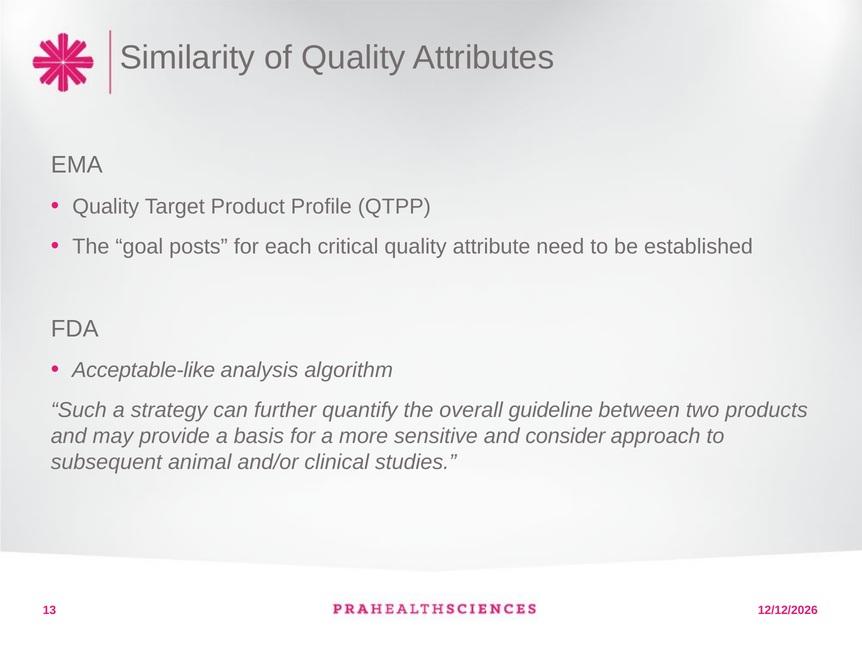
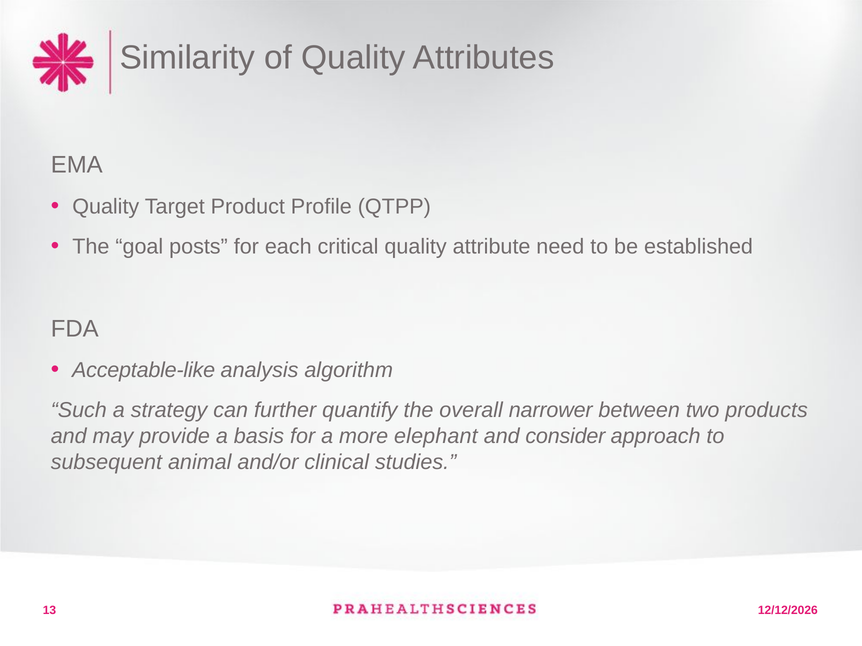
guideline: guideline -> narrower (551, 411)
sensitive: sensitive -> elephant (436, 436)
